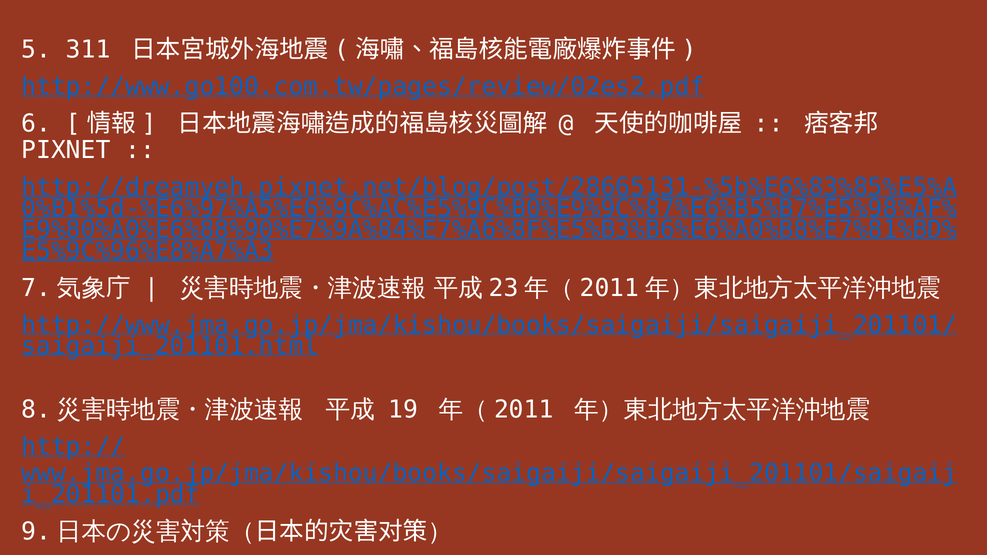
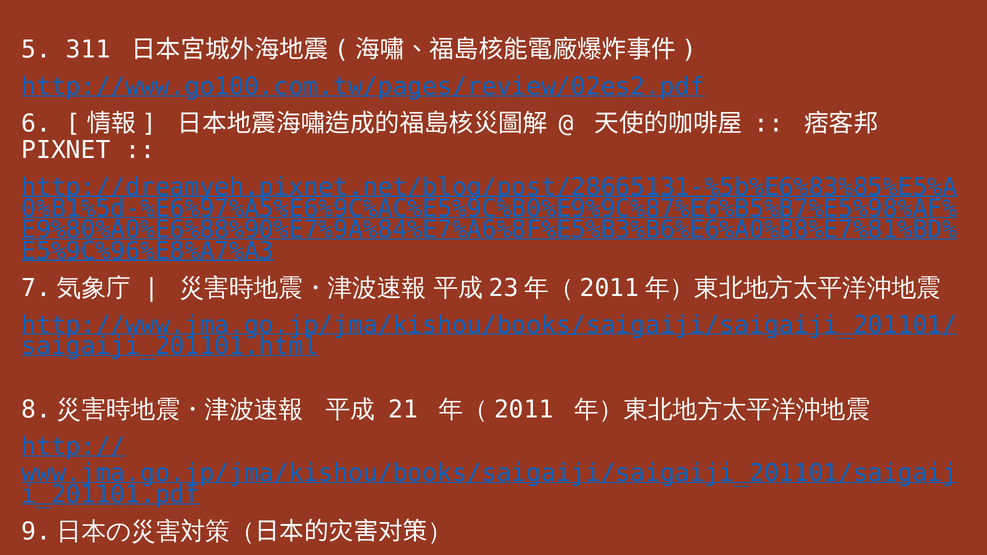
19: 19 -> 21 (403, 410)
